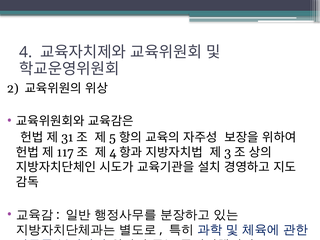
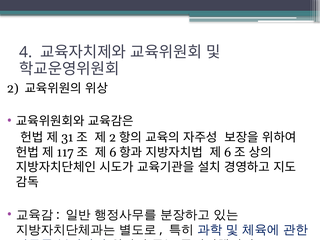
5: 5 -> 2 (113, 137)
4: 4 -> 6 (113, 152)
3: 3 -> 6 (228, 152)
